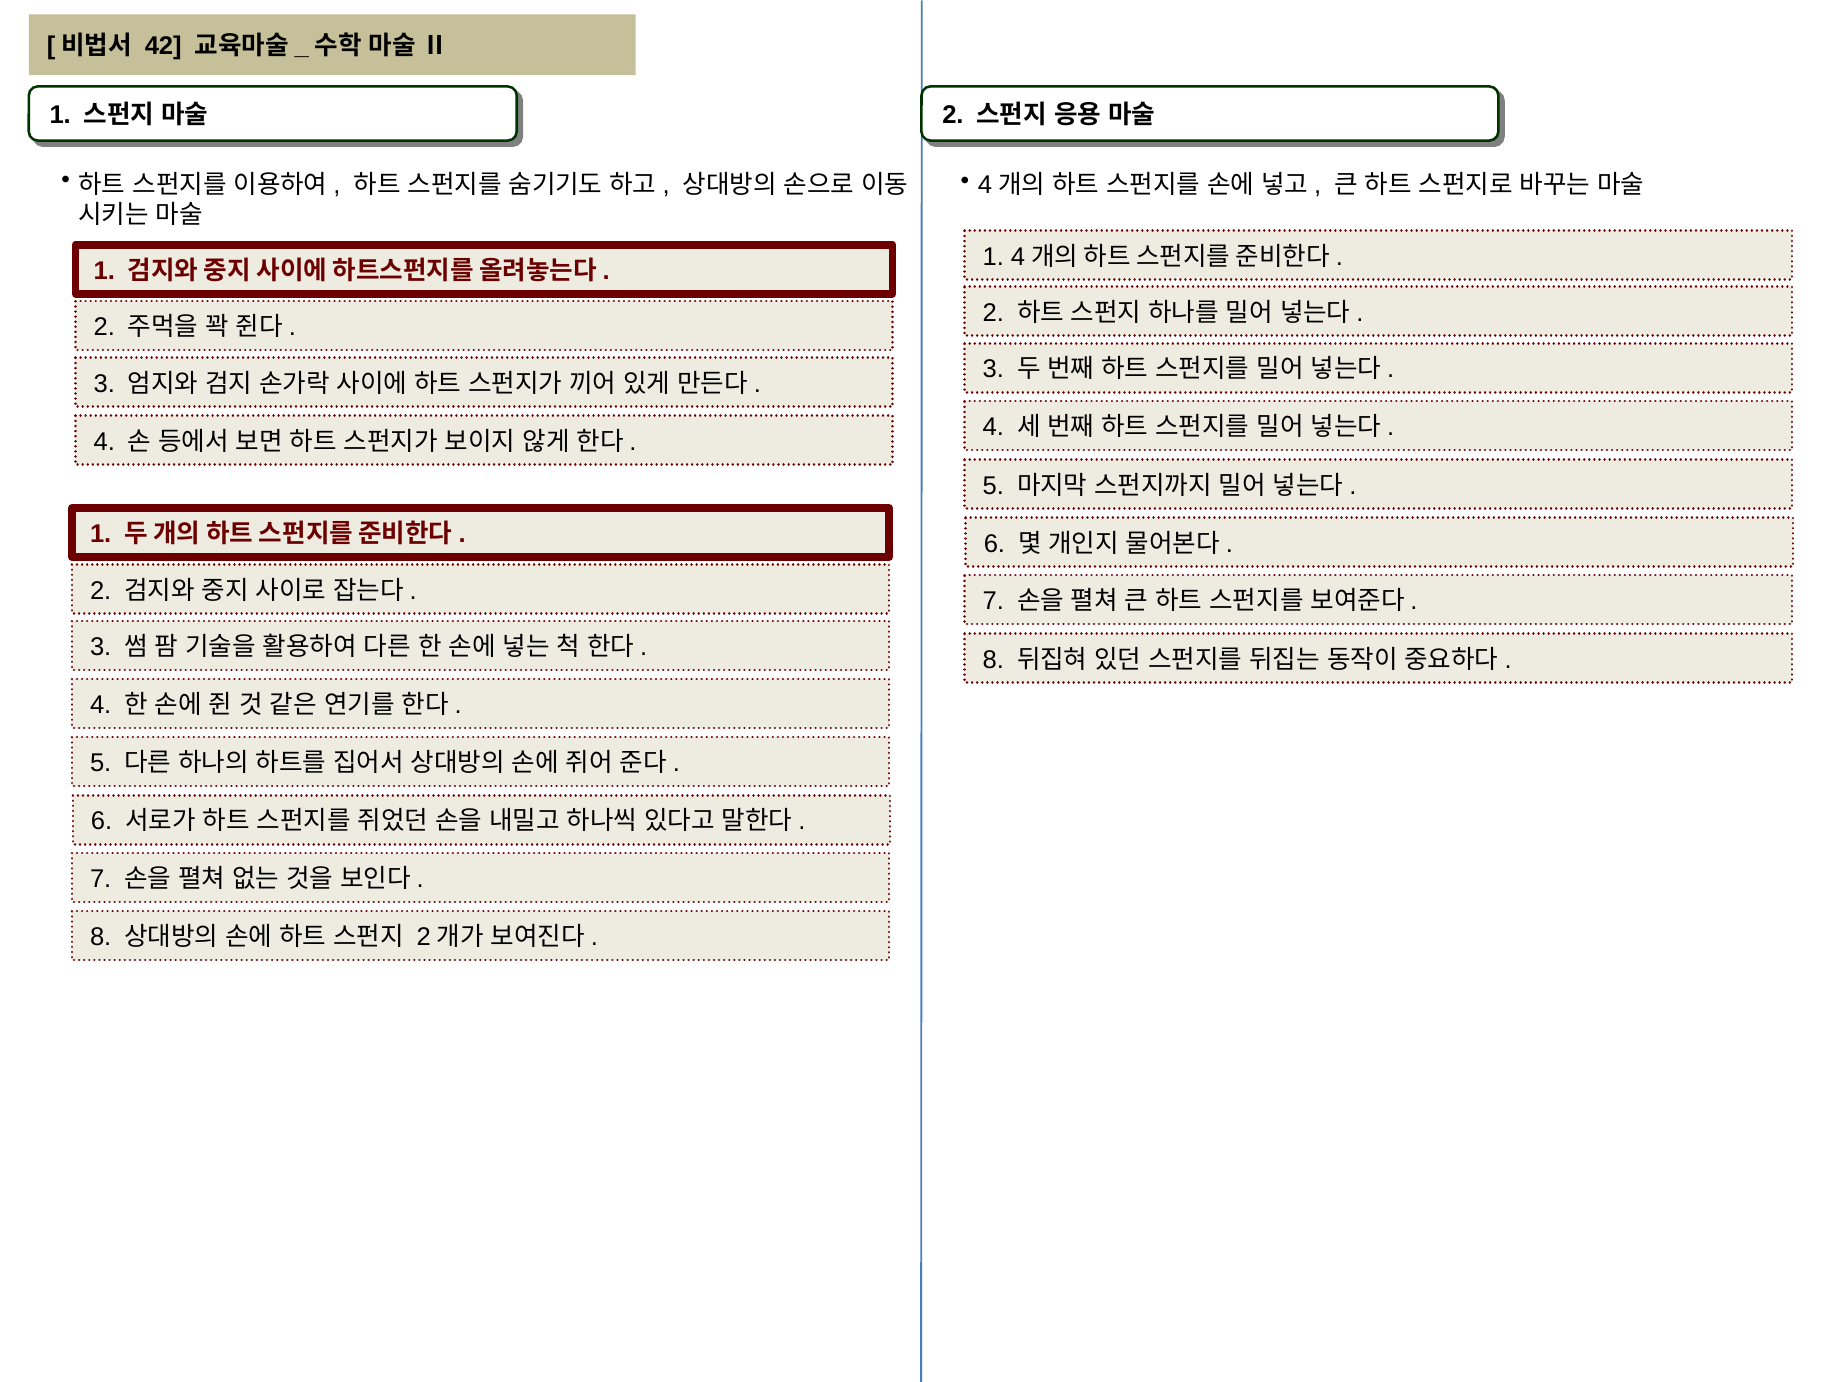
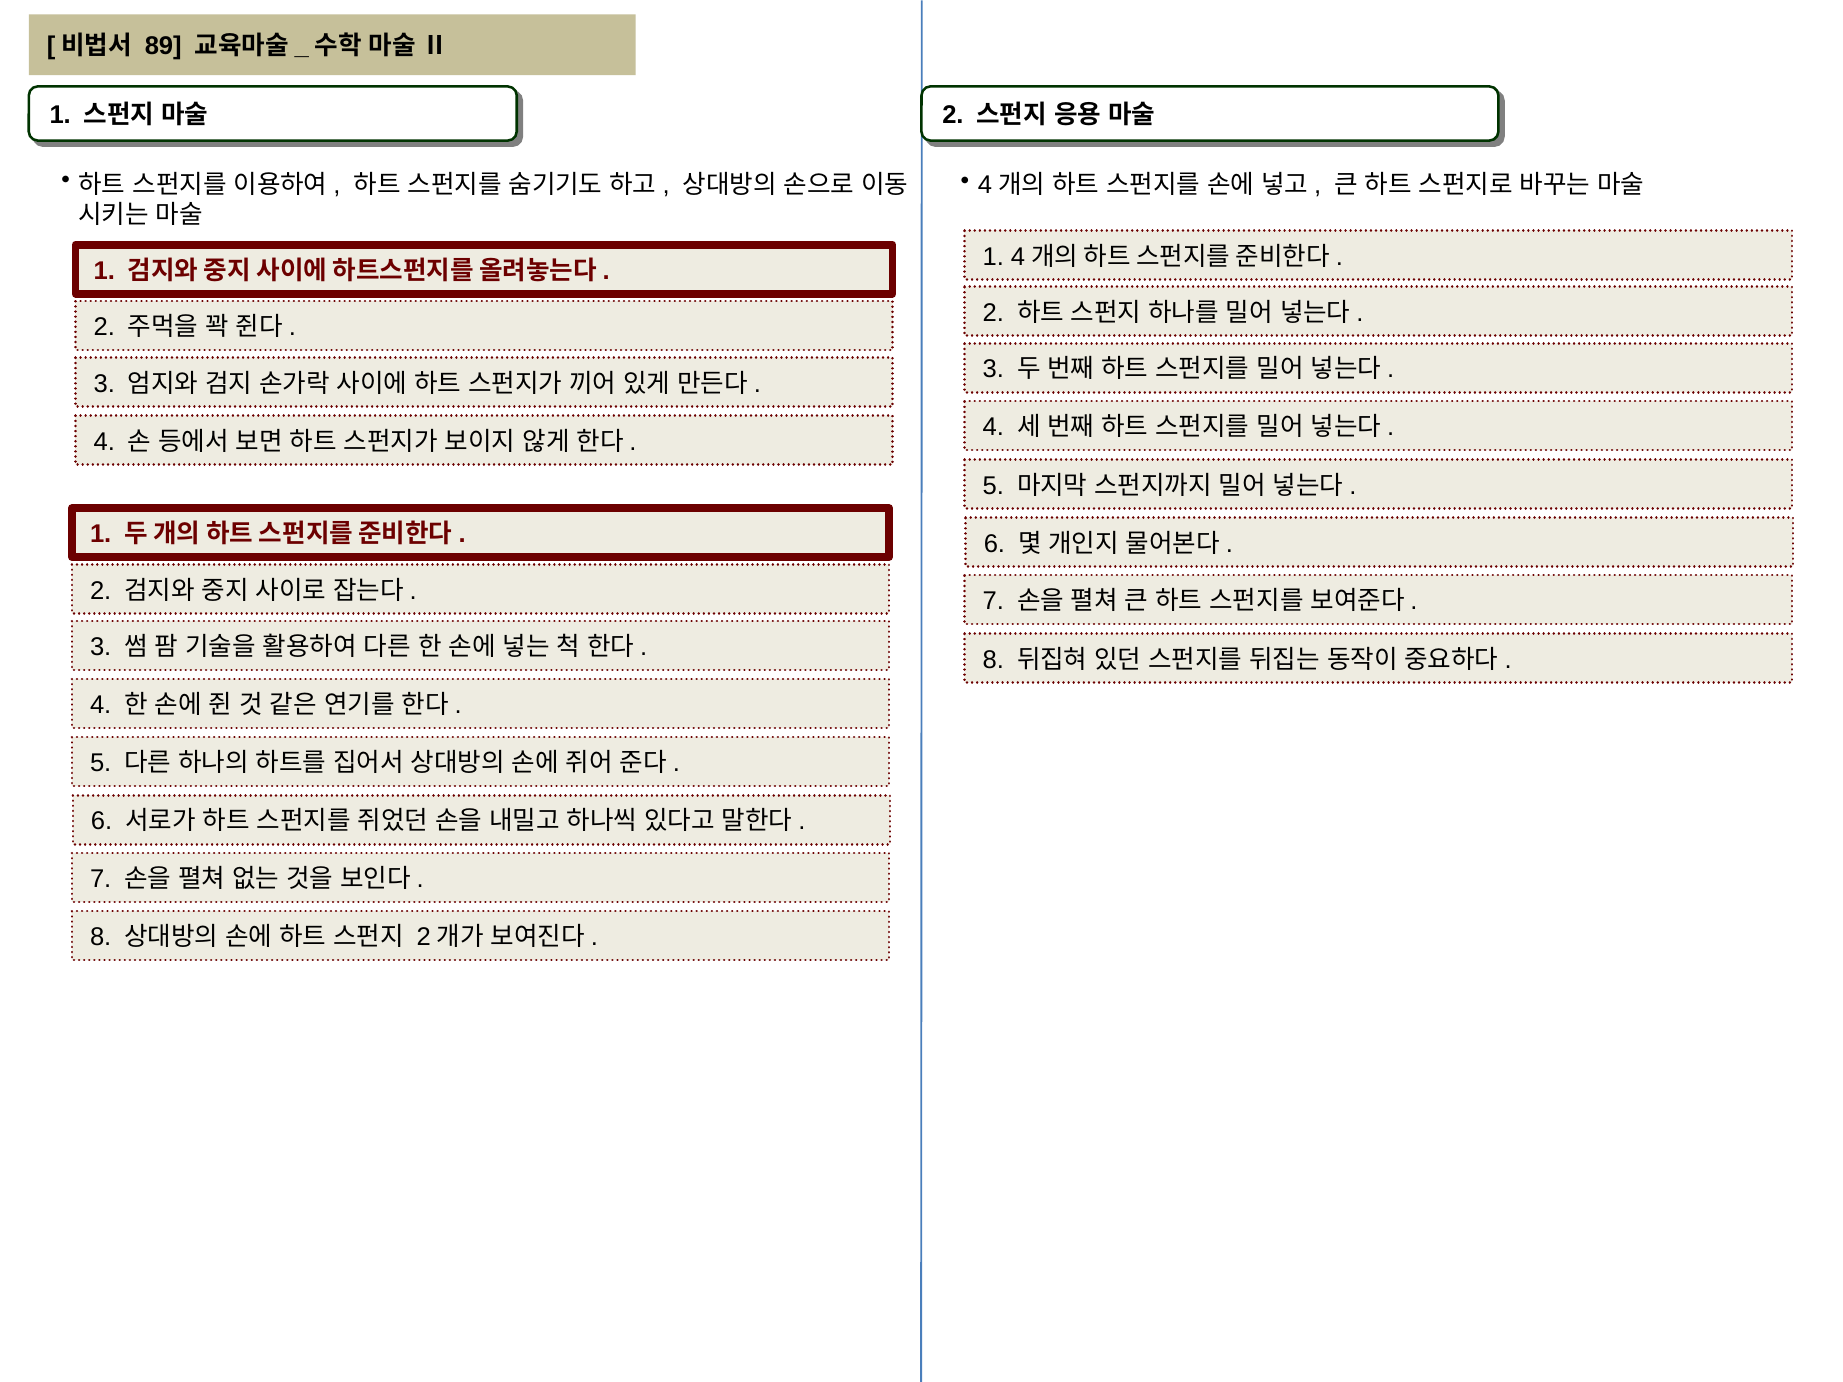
42: 42 -> 89 (163, 46)
